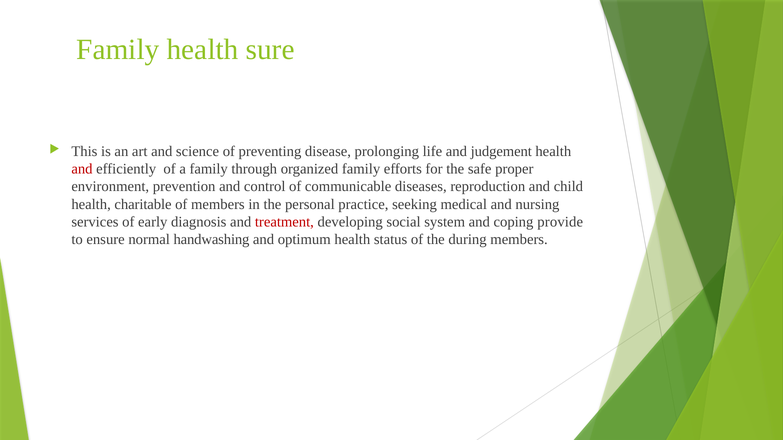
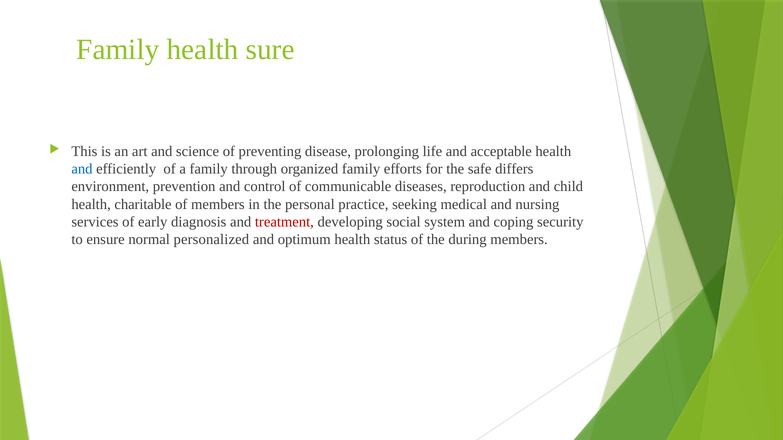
judgement: judgement -> acceptable (501, 152)
and colour: red -> blue (82, 169)
proper: proper -> differs (514, 169)
provide: provide -> security (560, 222)
handwashing: handwashing -> personalized (211, 240)
